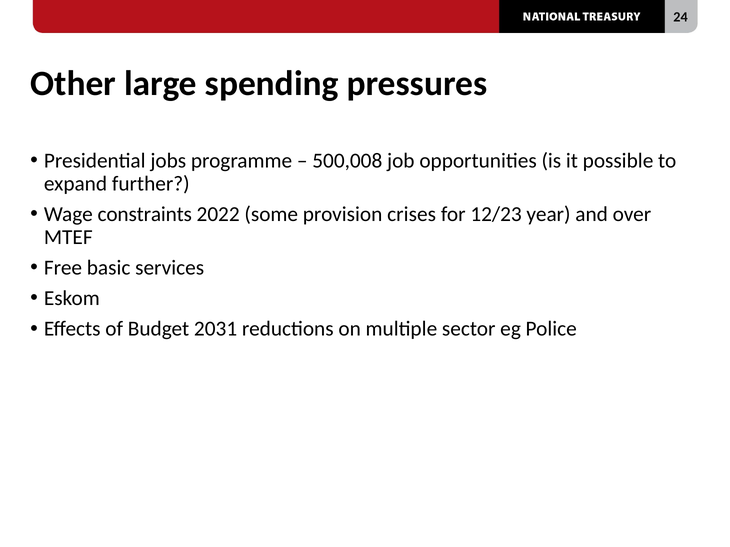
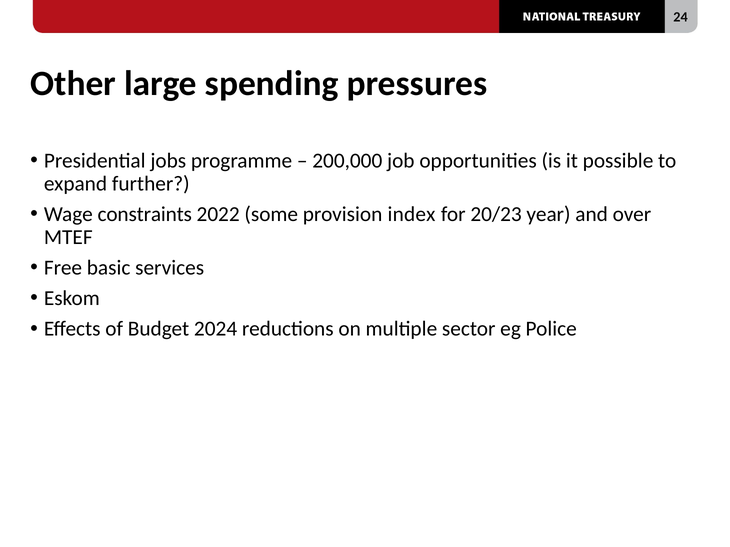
500,008: 500,008 -> 200,000 (347, 161)
crises: crises -> index (412, 214)
12/23: 12/23 -> 20/23 (496, 214)
2031: 2031 -> 2024 (216, 329)
